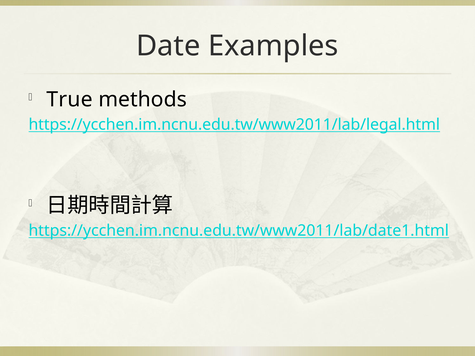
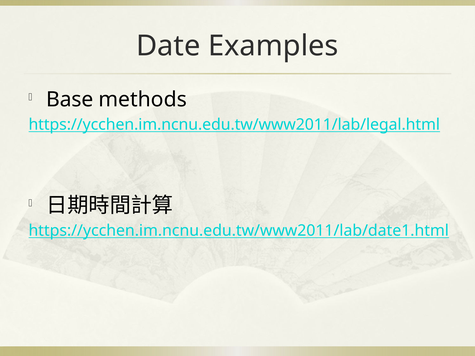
True: True -> Base (70, 100)
